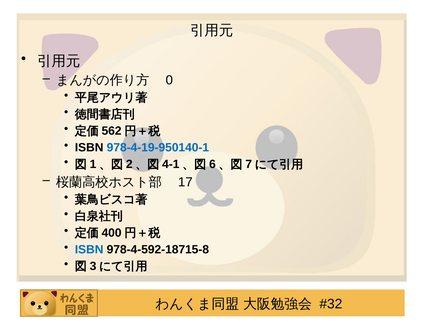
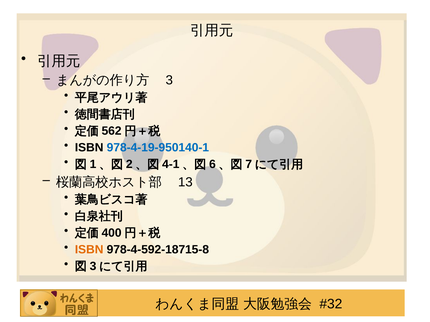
0: 0 -> 3 (169, 80)
17: 17 -> 13 (185, 182)
ISBN colour: blue -> orange (89, 250)
